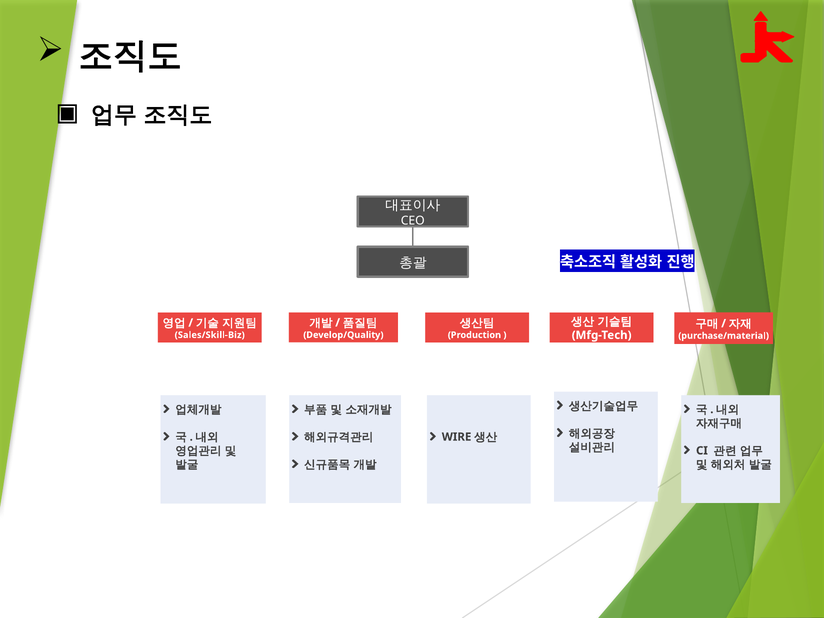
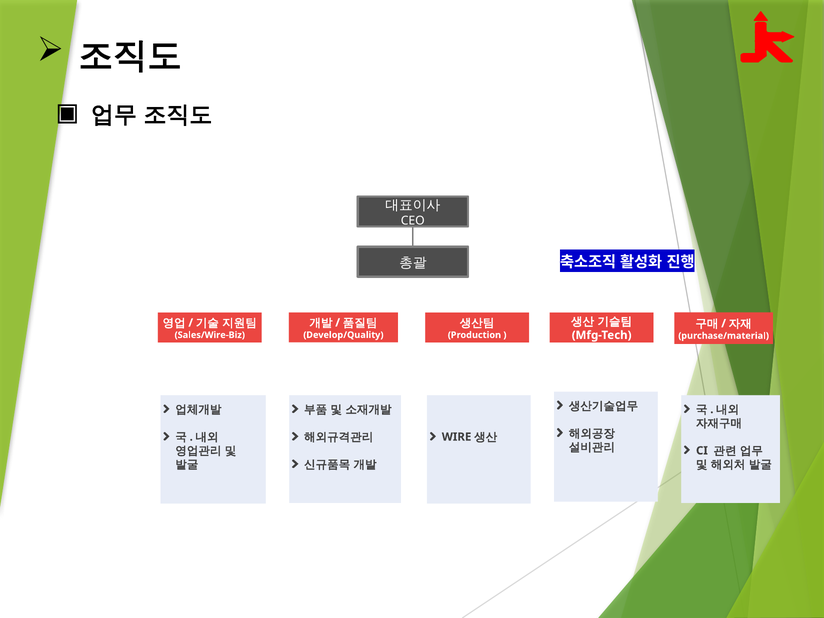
Sales/Skill-Biz: Sales/Skill-Biz -> Sales/Wire-Biz (210, 335)
